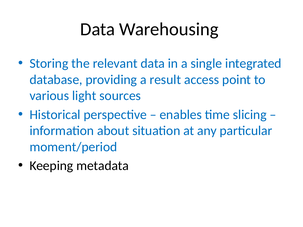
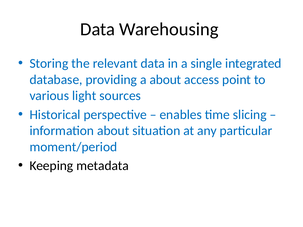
a result: result -> about (165, 80)
